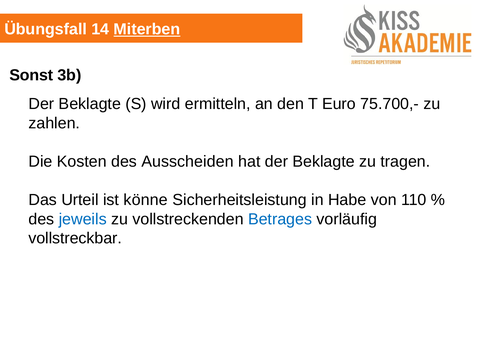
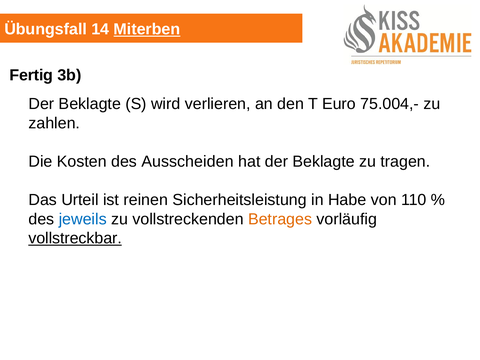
Sonst: Sonst -> Fertig (31, 75)
ermitteln: ermitteln -> verlieren (218, 104)
75.700,-: 75.700,- -> 75.004,- (390, 104)
könne: könne -> reinen (146, 200)
Betrages colour: blue -> orange (280, 219)
vollstreckbar underline: none -> present (75, 238)
